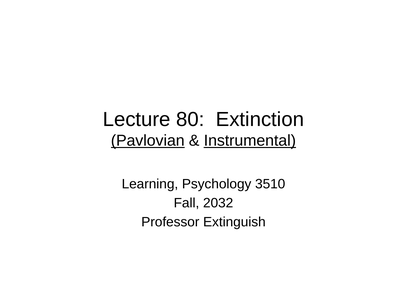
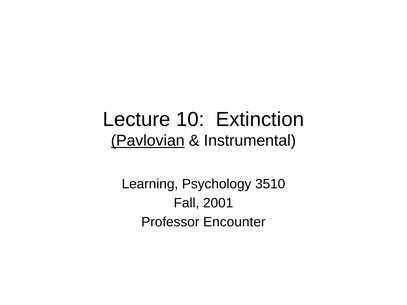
80: 80 -> 10 (190, 119)
Instrumental underline: present -> none (250, 141)
2032: 2032 -> 2001 (218, 203)
Extinguish: Extinguish -> Encounter (234, 222)
